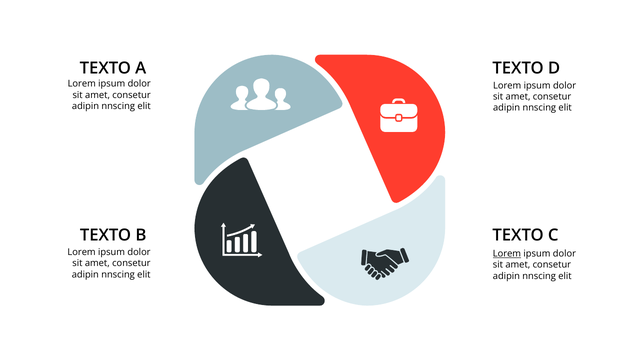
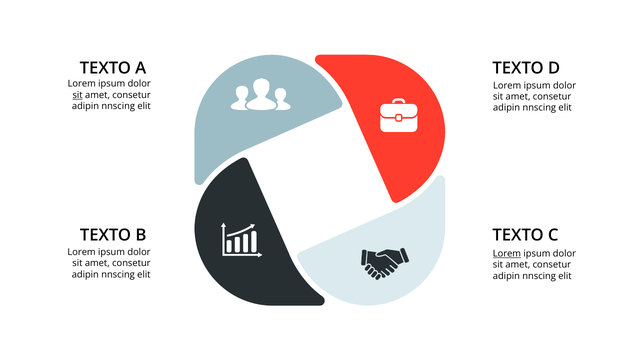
sit underline: none -> present (78, 95)
